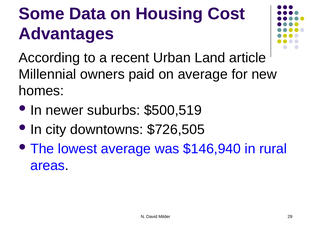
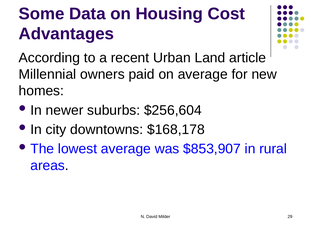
$500,519: $500,519 -> $256,604 (173, 110)
$726,505: $726,505 -> $168,178 (176, 130)
$146,940: $146,940 -> $853,907 (212, 149)
